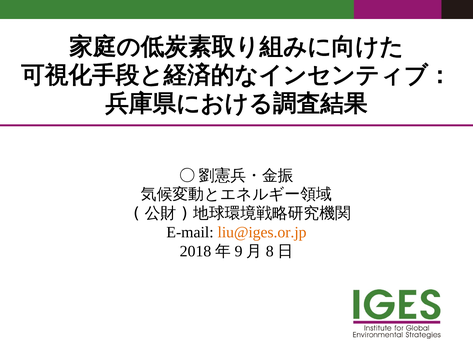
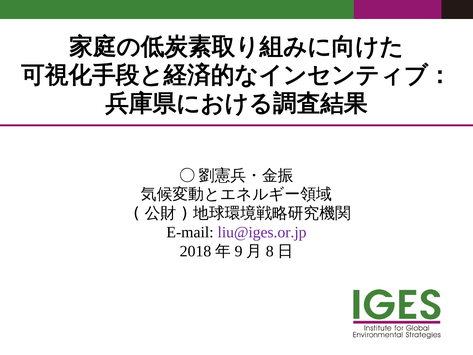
liu@iges.or.jp colour: orange -> purple (262, 232)
